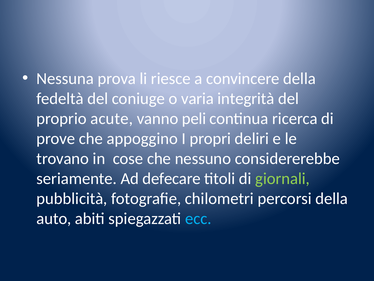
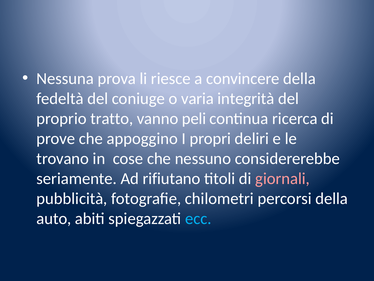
acute: acute -> tratto (112, 118)
defecare: defecare -> rifiutano (172, 178)
giornali colour: light green -> pink (283, 178)
